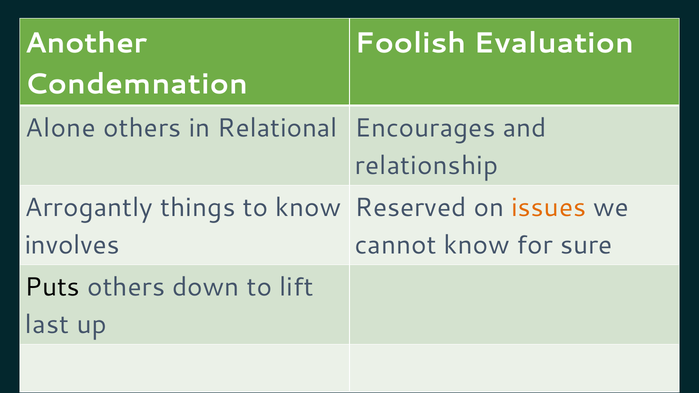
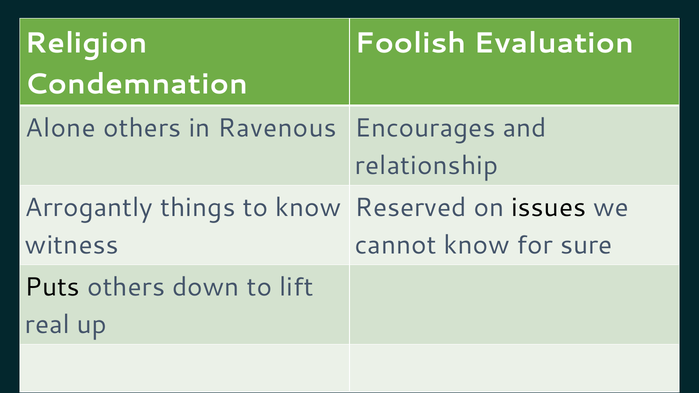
Another: Another -> Religion (86, 43)
Relational: Relational -> Ravenous (277, 128)
issues colour: orange -> black (549, 208)
involves: involves -> witness (72, 245)
last: last -> real (47, 325)
